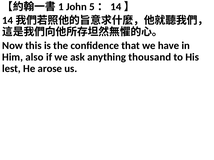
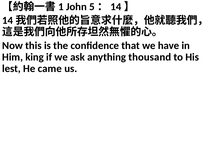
also: also -> king (35, 57)
arose: arose -> came (50, 69)
